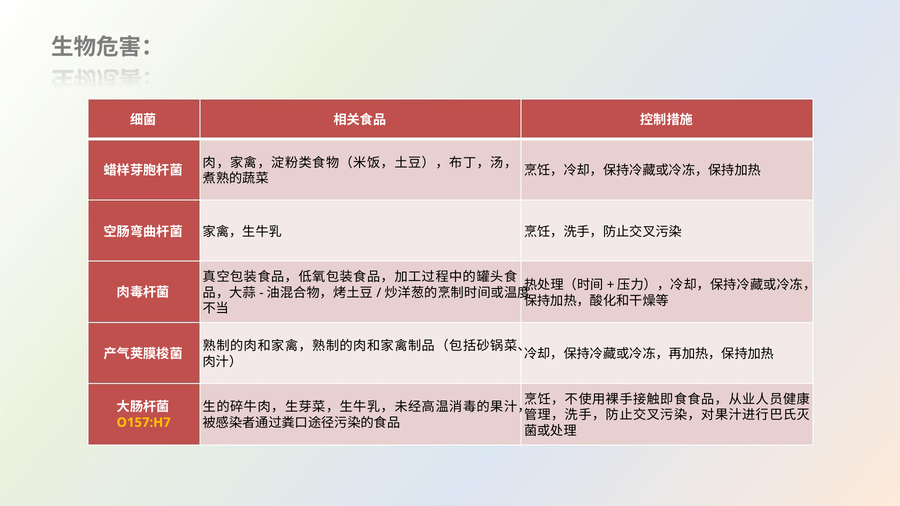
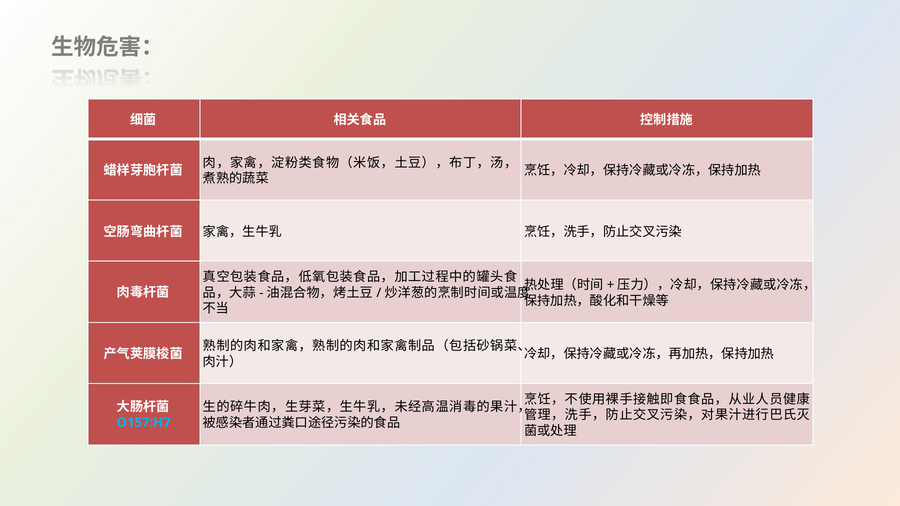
O157:H7 colour: yellow -> light blue (144, 423)
